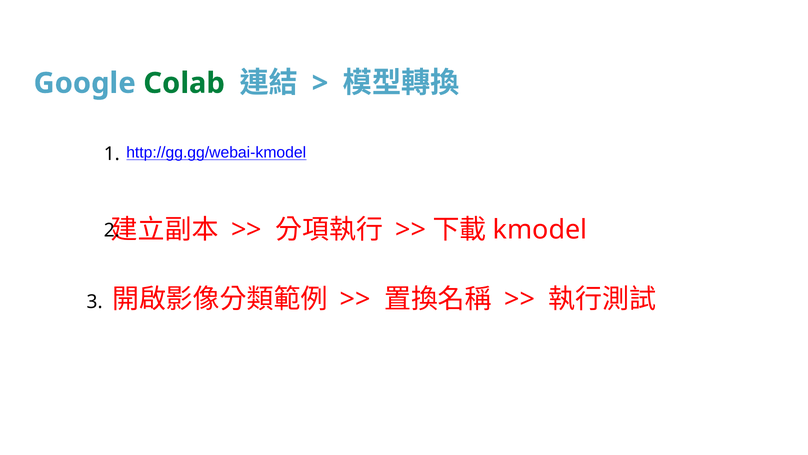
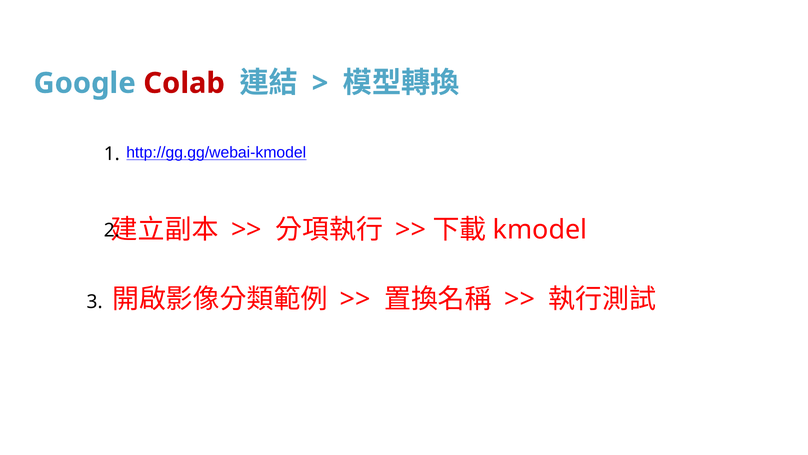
Colab colour: green -> red (184, 83)
